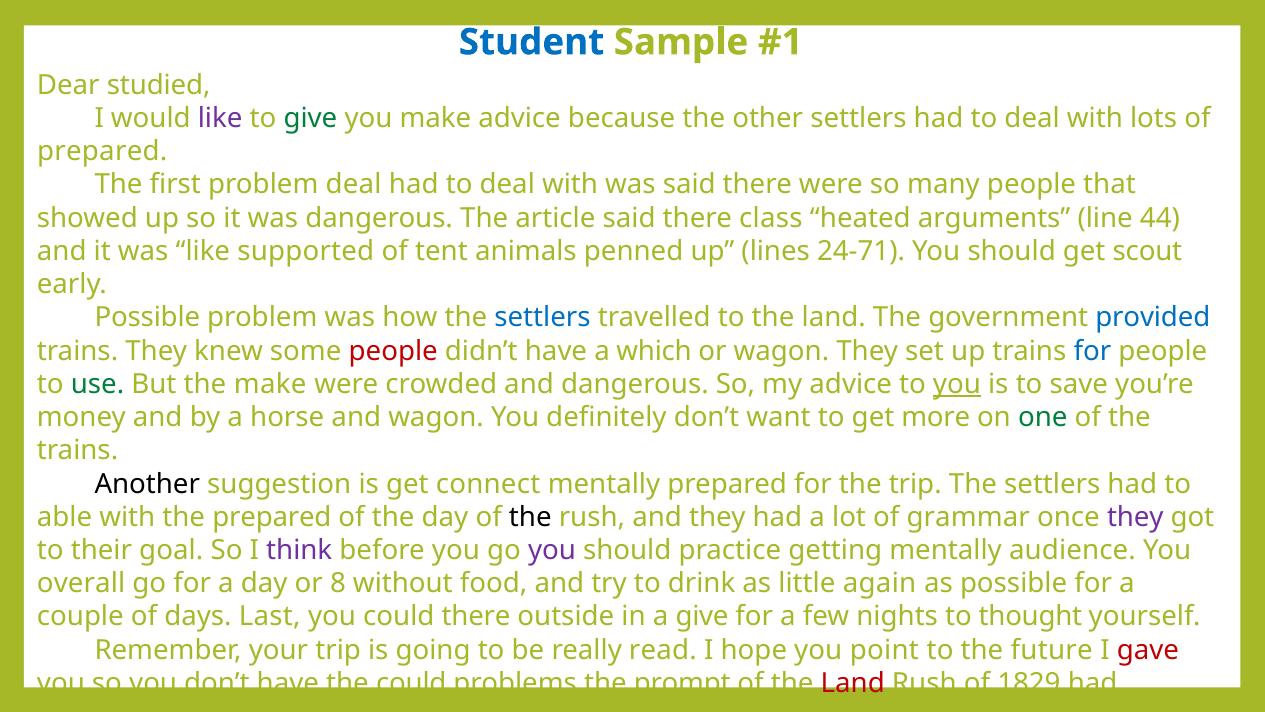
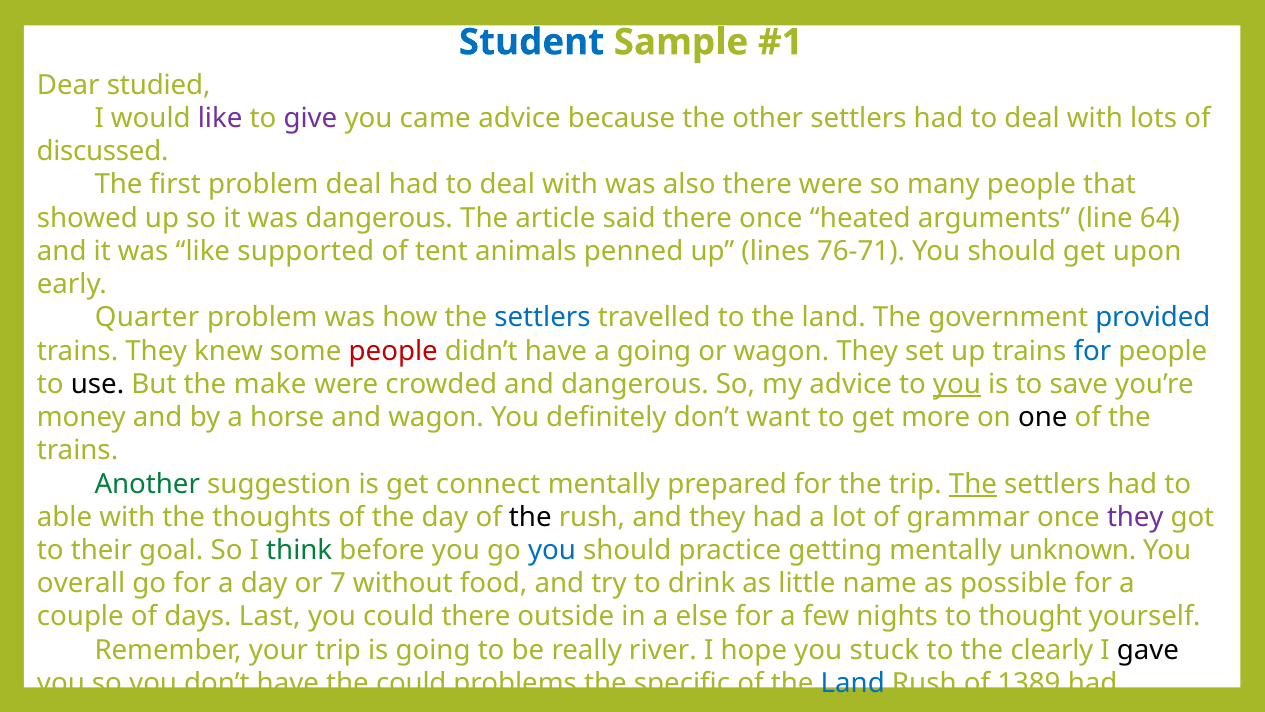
give colour: green -> purple (310, 118)
you make: make -> came (435, 118)
prepared: prepared -> discussed (102, 152)
was said: said -> also (689, 185)
there class: class -> once (771, 218)
44: 44 -> 64 (1160, 218)
24-71: 24-71 -> 76-71 (861, 251)
scout: scout -> upon (1147, 251)
Possible: Possible -> Quarter (147, 318)
a which: which -> going (654, 351)
use colour: green -> black (97, 384)
one colour: green -> black (1043, 417)
Another colour: black -> green (147, 484)
The underline: none -> present (973, 484)
the prepared: prepared -> thoughts (272, 517)
think colour: purple -> green (299, 550)
you colour: purple -> blue (552, 550)
audience: audience -> unknown (1073, 550)
8: 8 -> 7 (338, 583)
again: again -> name (880, 583)
a give: give -> else (702, 616)
read: read -> river (663, 650)
point: point -> stuck (884, 650)
future: future -> clearly (1052, 650)
gave colour: red -> black (1148, 650)
prompt: prompt -> specific (682, 683)
Land colour: red -> blue (853, 683)
1829: 1829 -> 1389 (1029, 683)
